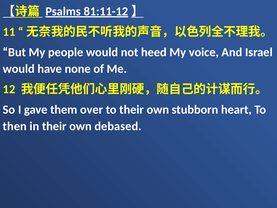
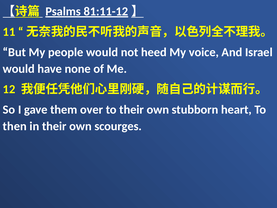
debased: debased -> scourges (118, 126)
